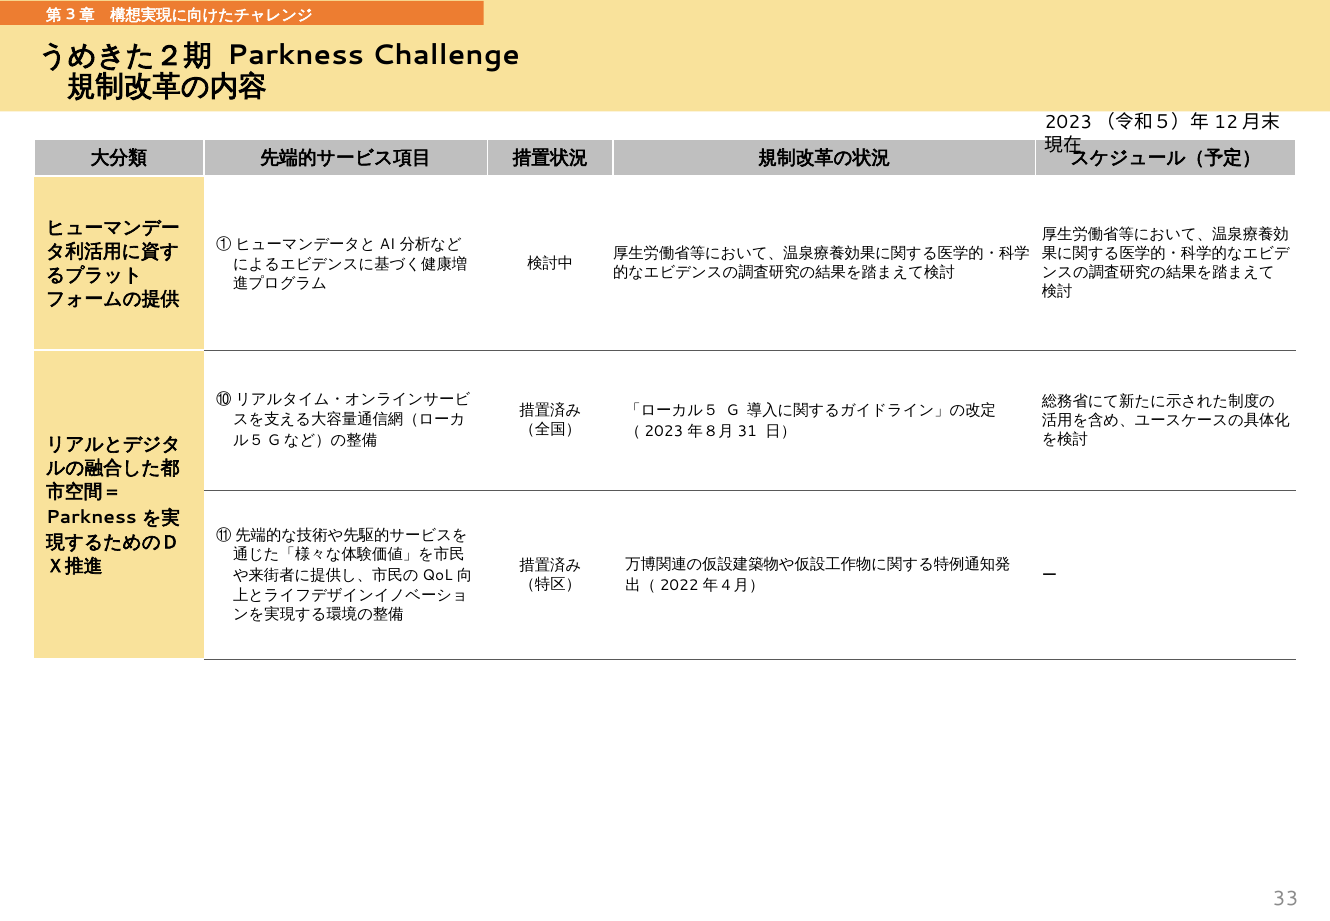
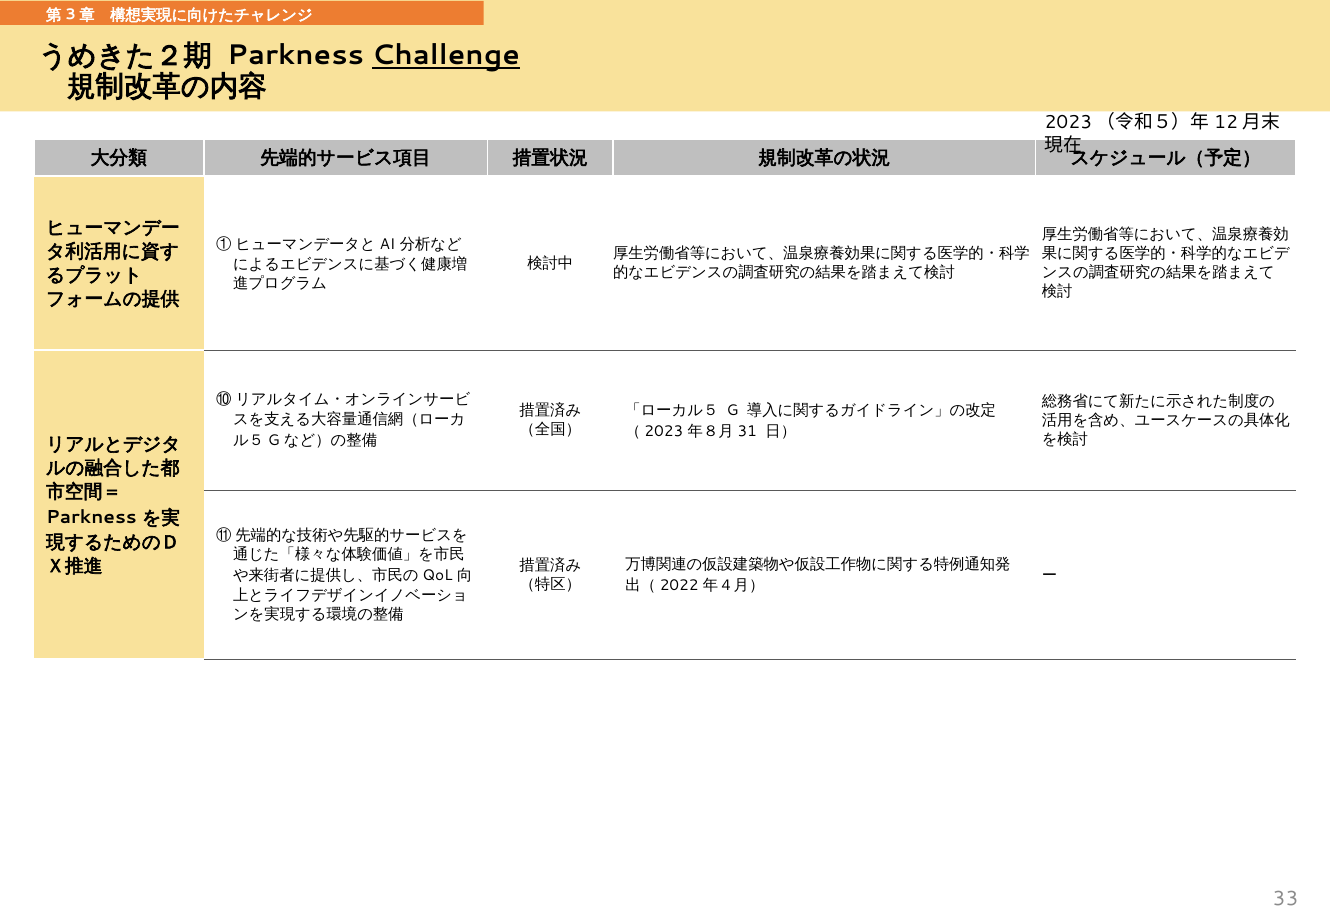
Challenge underline: none -> present (446, 56)
